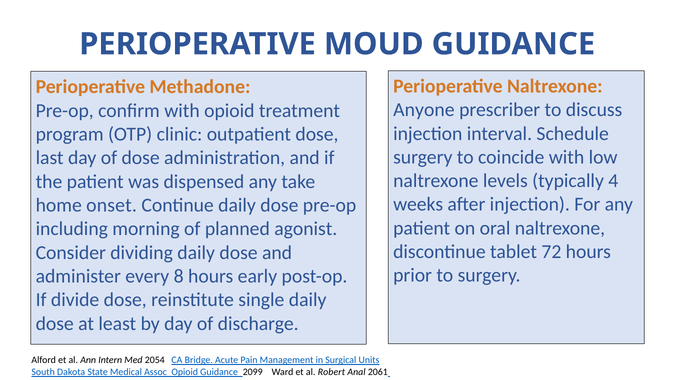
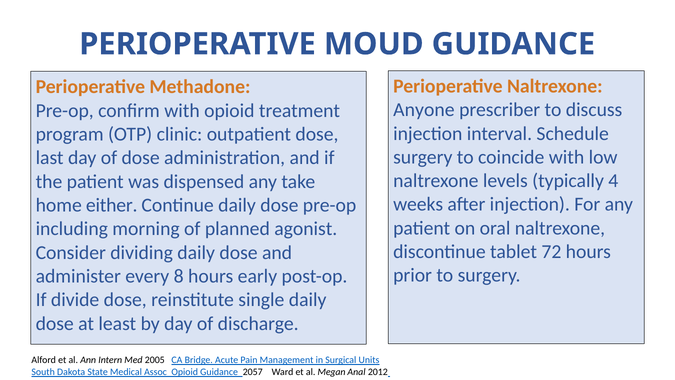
onset: onset -> either (112, 205)
2054: 2054 -> 2005 (155, 360)
2099: 2099 -> 2057 (253, 372)
Robert: Robert -> Megan (332, 372)
2061: 2061 -> 2012 (378, 372)
